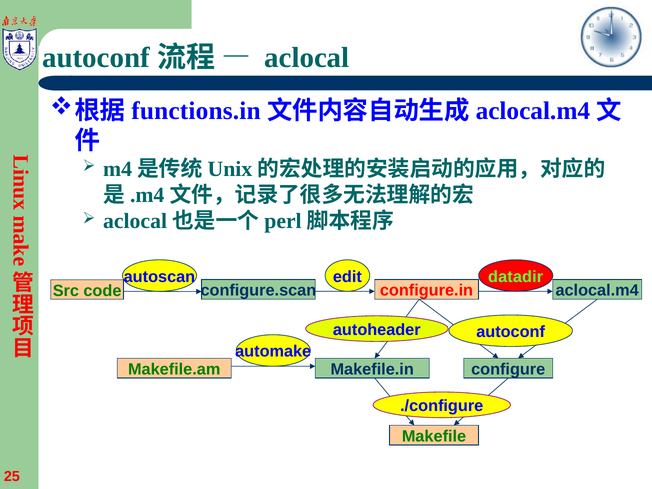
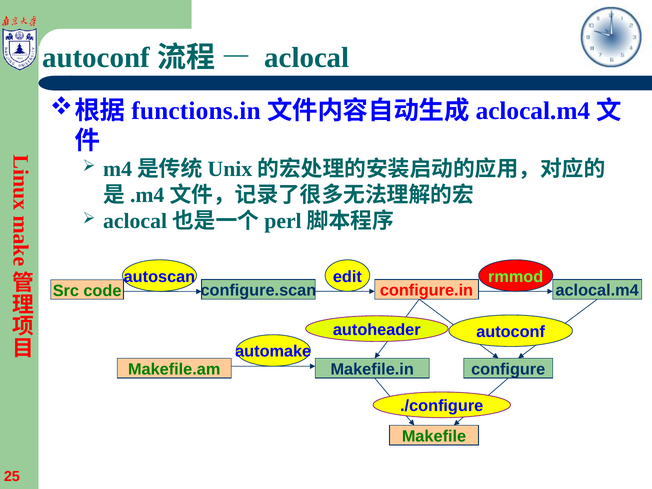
datadir: datadir -> rmmod (516, 277)
